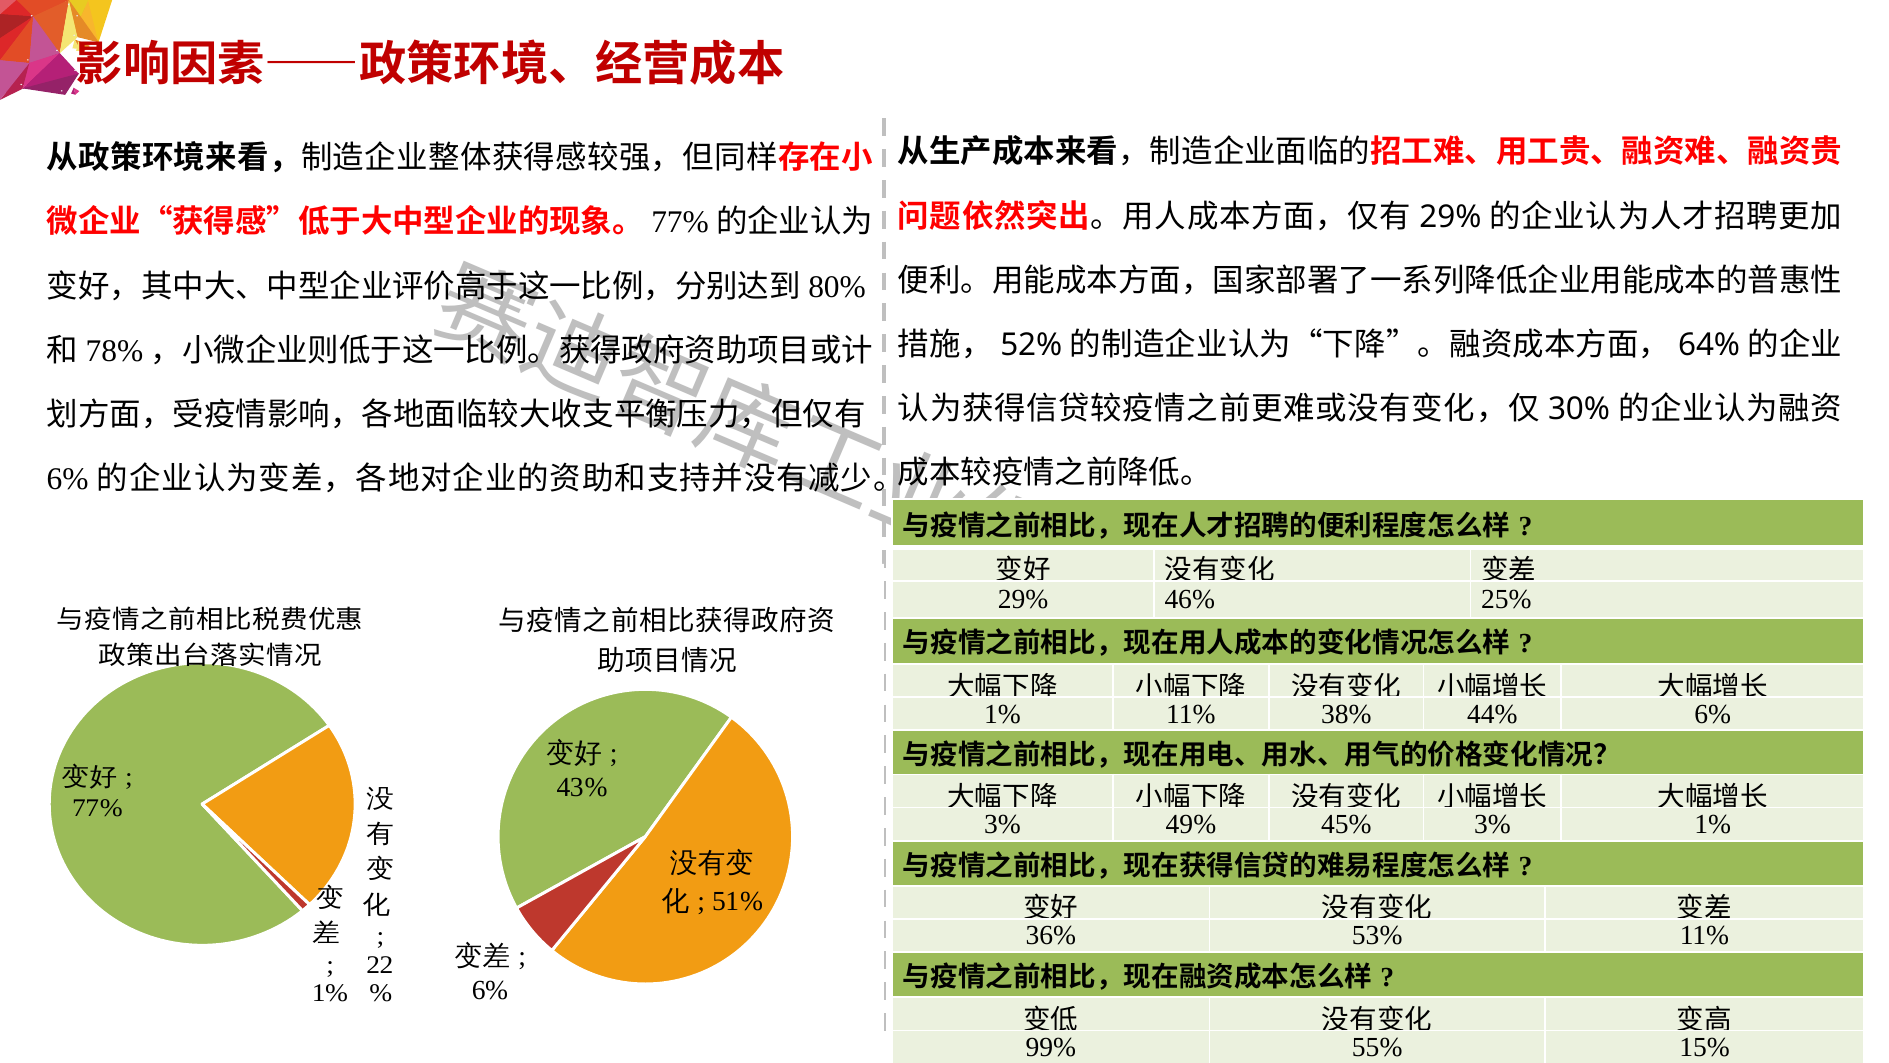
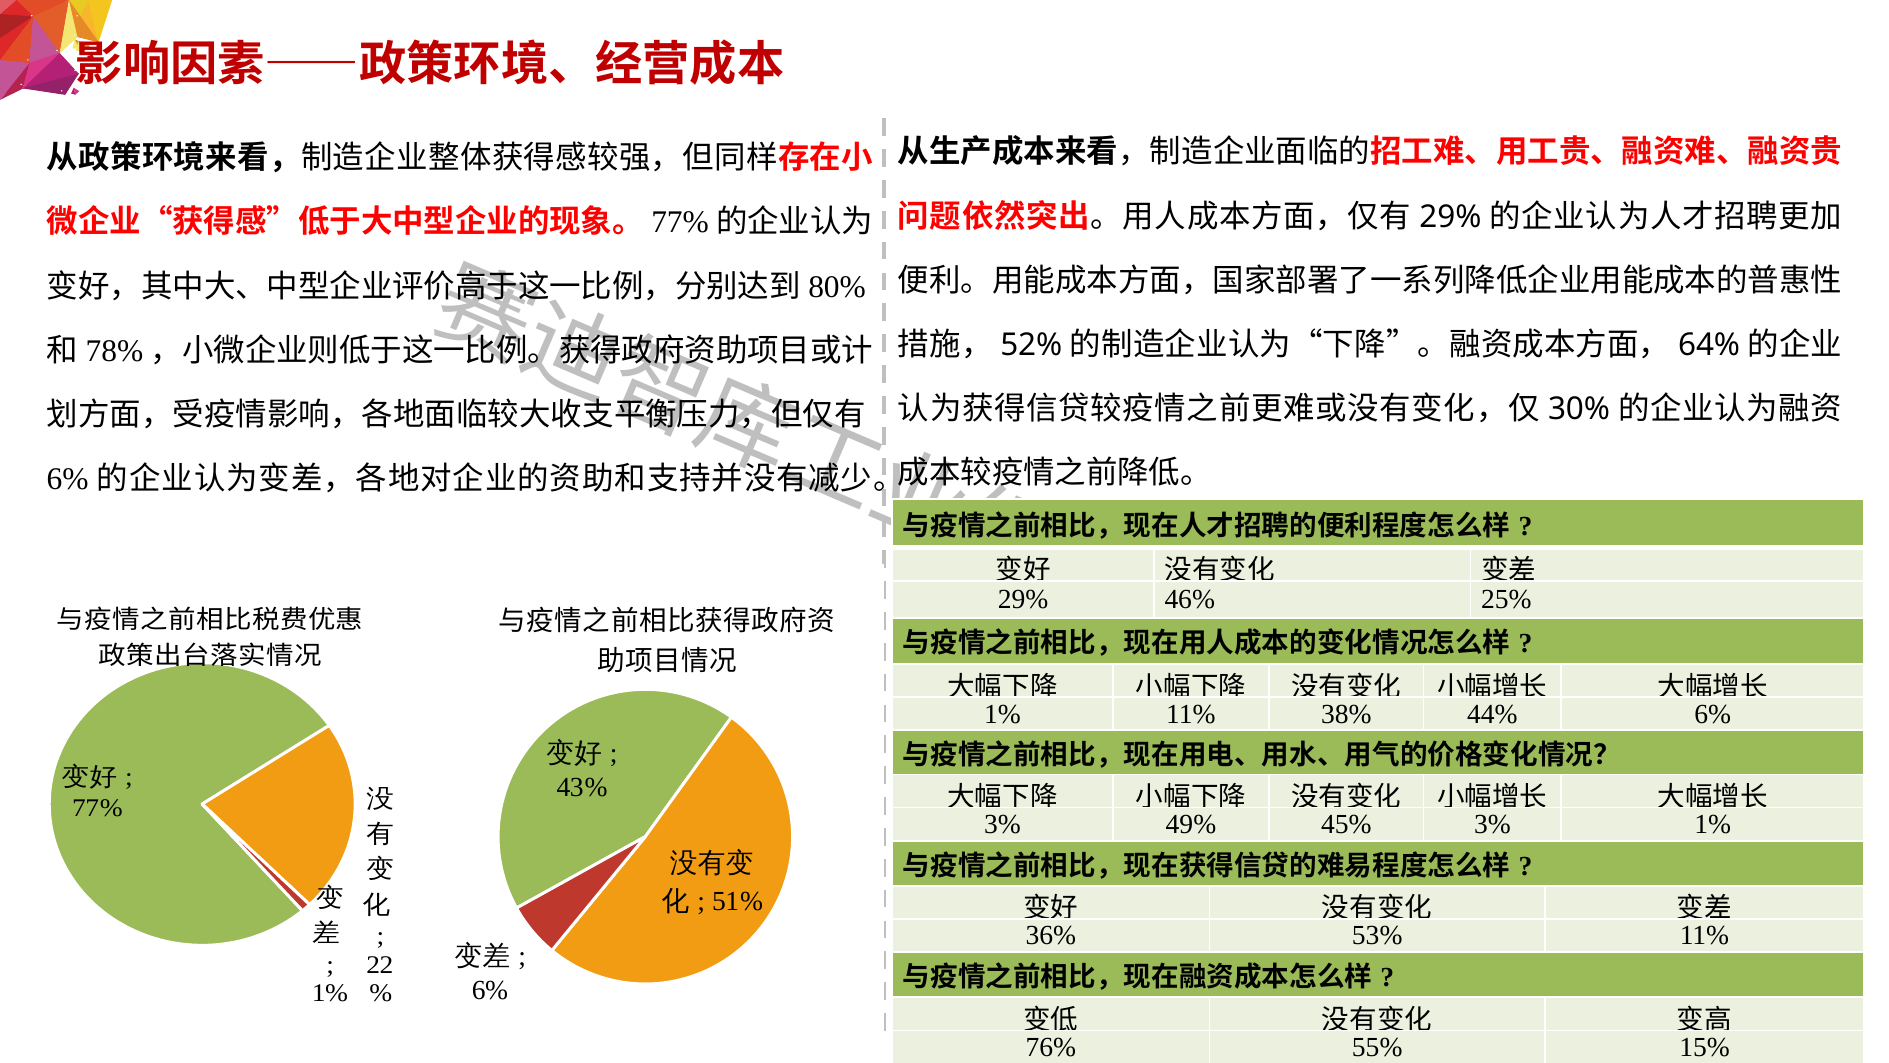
99%: 99% -> 76% (1051, 1047)
